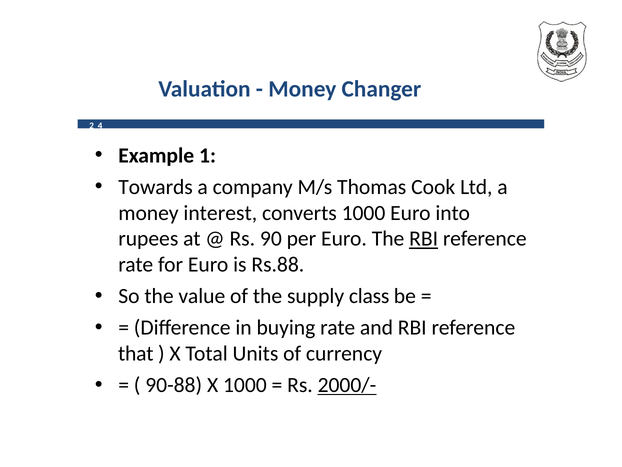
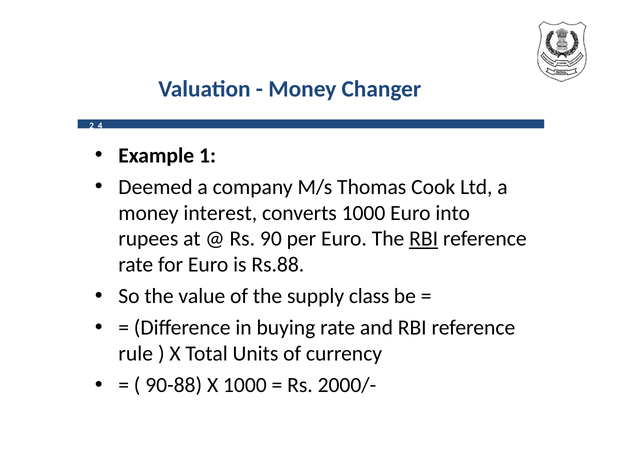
Towards: Towards -> Deemed (155, 187)
that: that -> rule (136, 353)
2000/- underline: present -> none (347, 385)
